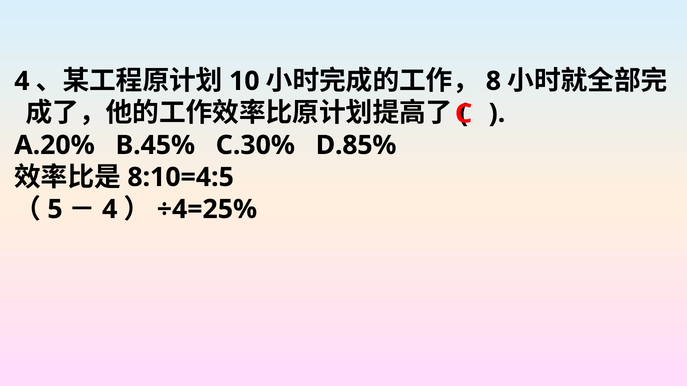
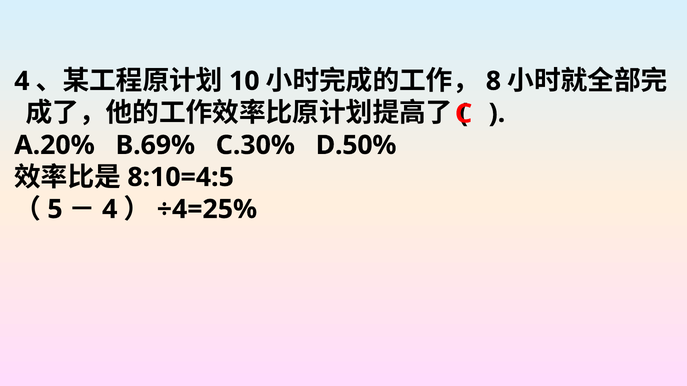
B.45%: B.45% -> B.69% (155, 145)
D.85%: D.85% -> D.50% (356, 145)
